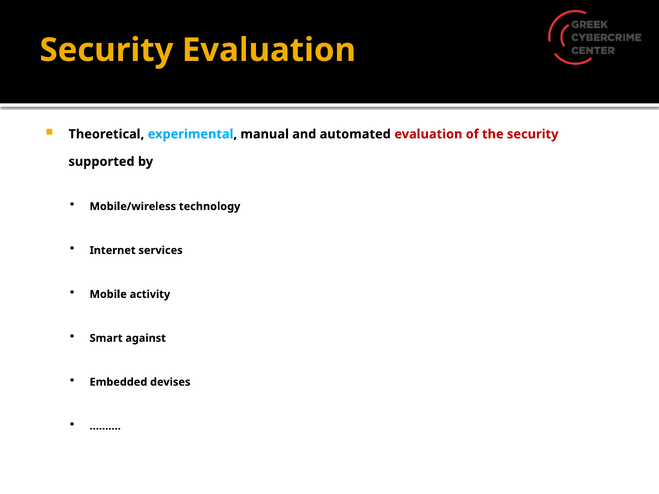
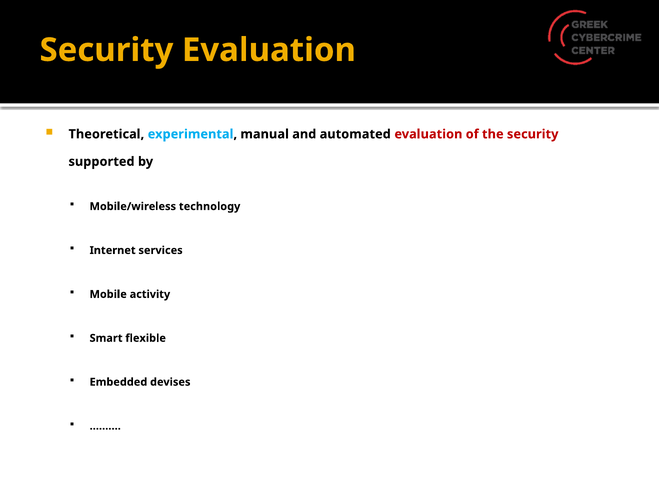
against: against -> flexible (146, 338)
